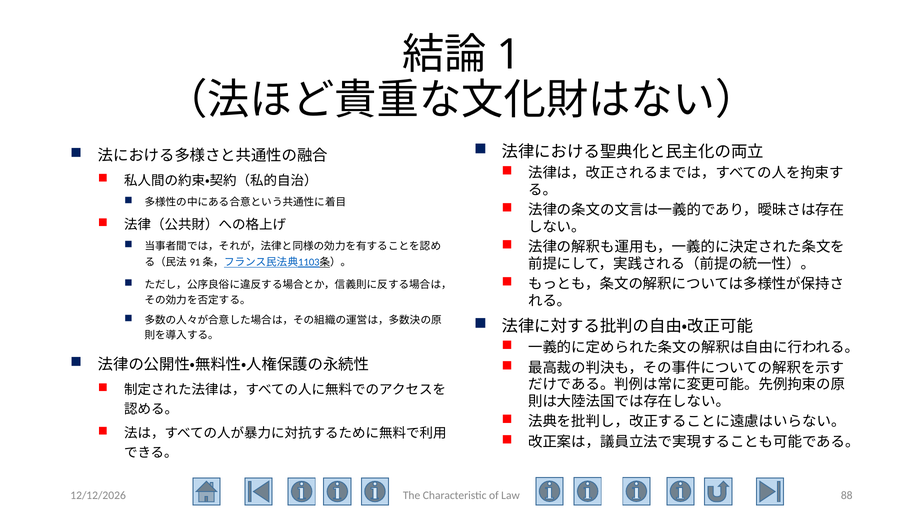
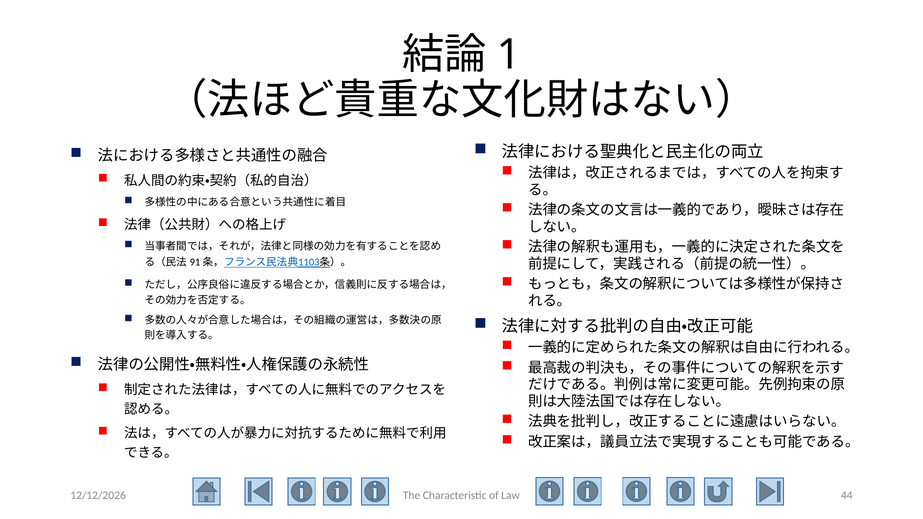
88: 88 -> 44 (847, 496)
